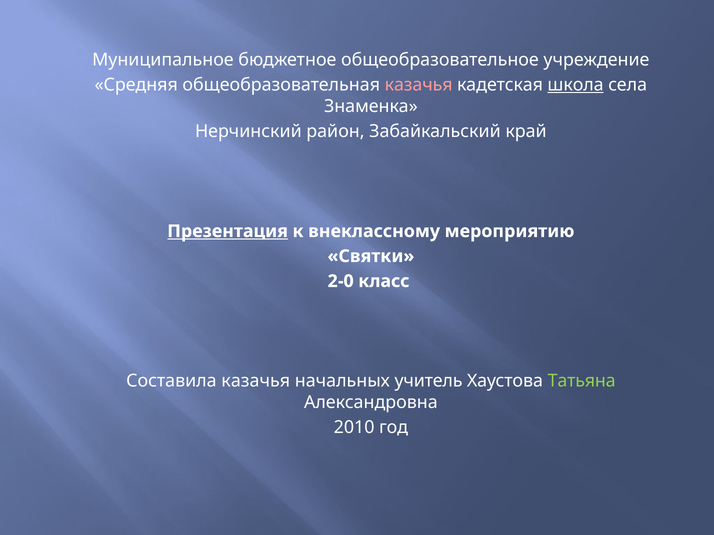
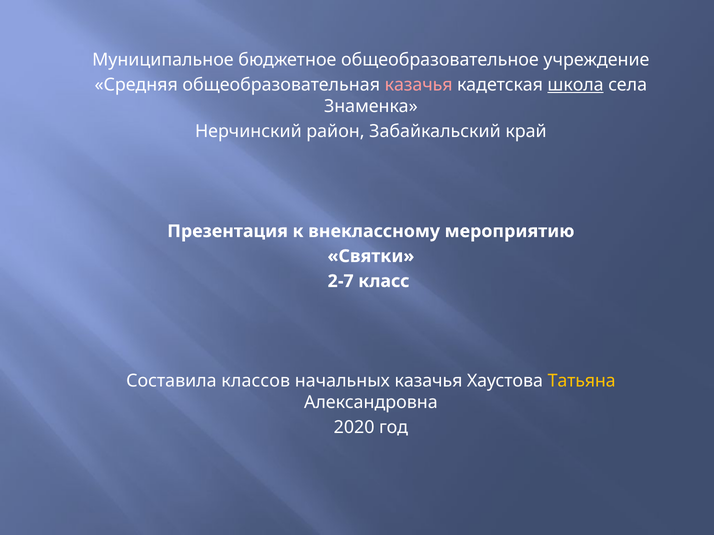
Презентация underline: present -> none (228, 231)
2-0: 2-0 -> 2-7 (341, 281)
Составила казачья: казачья -> классов (256, 381)
начальных учитель: учитель -> казачья (428, 381)
Татьяна colour: light green -> yellow (582, 381)
2010: 2010 -> 2020 (354, 428)
